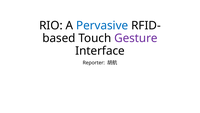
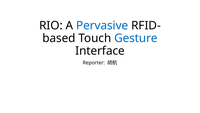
Gesture colour: purple -> blue (136, 38)
